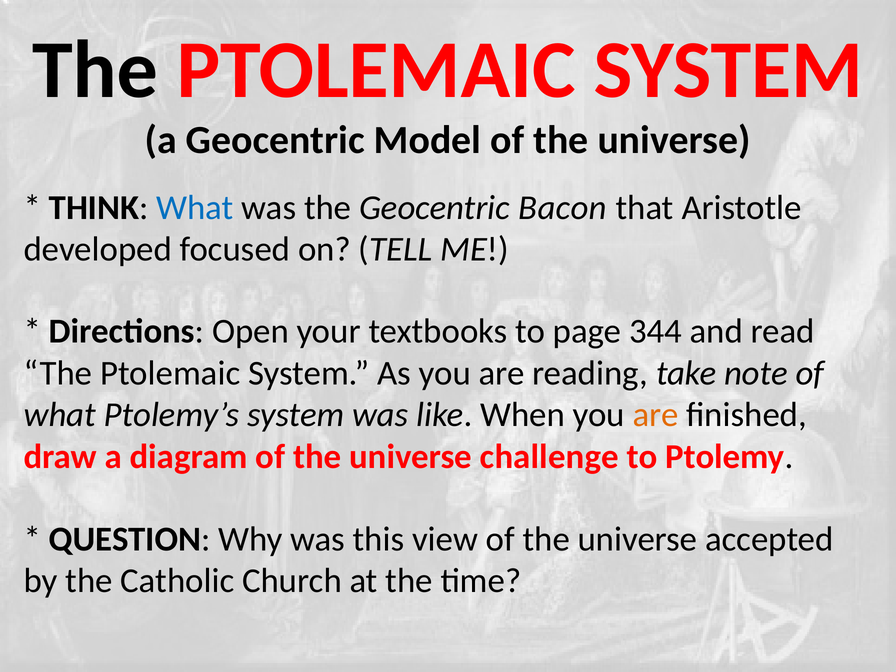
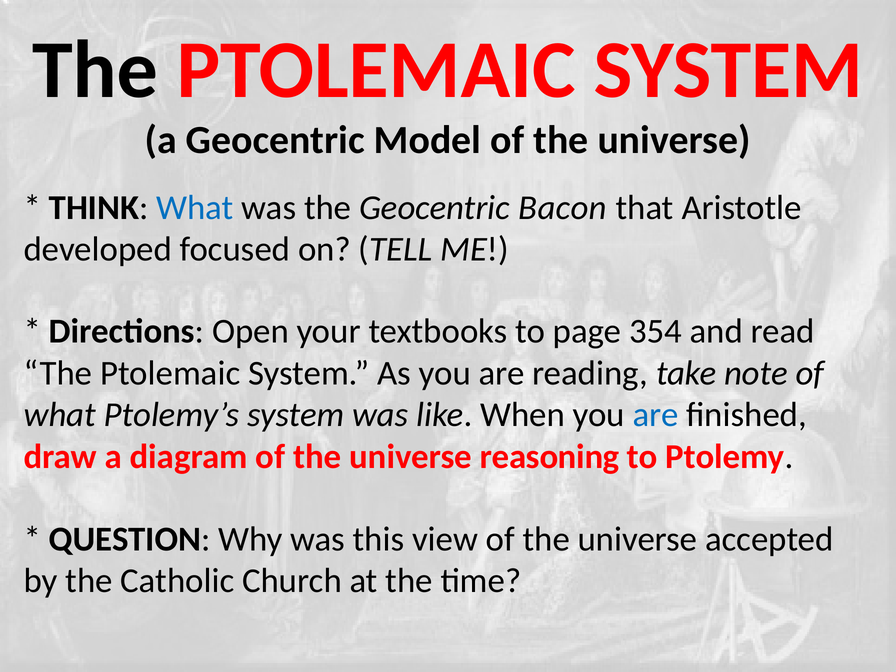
344: 344 -> 354 (655, 331)
are colour: orange -> blue (655, 415)
challenge: challenge -> reasoning (550, 457)
